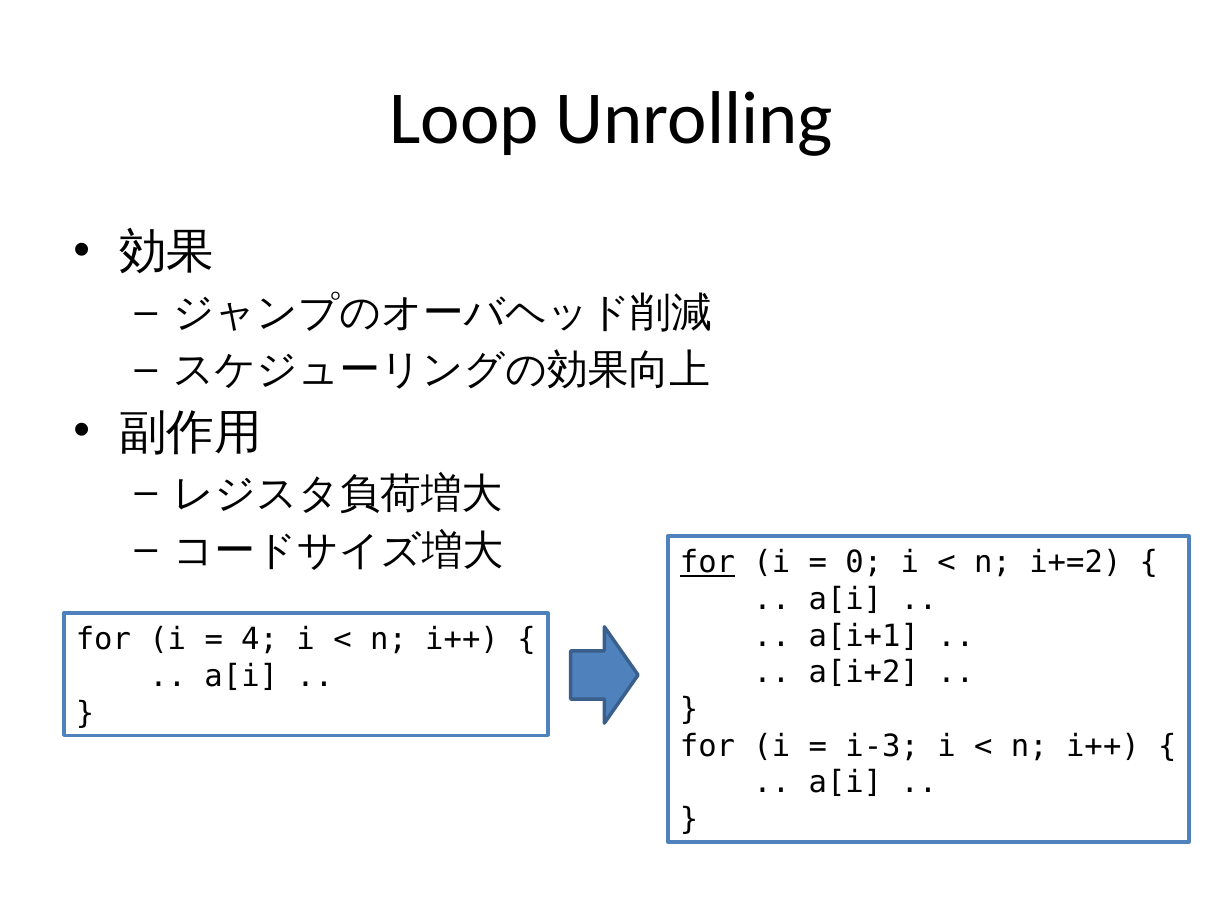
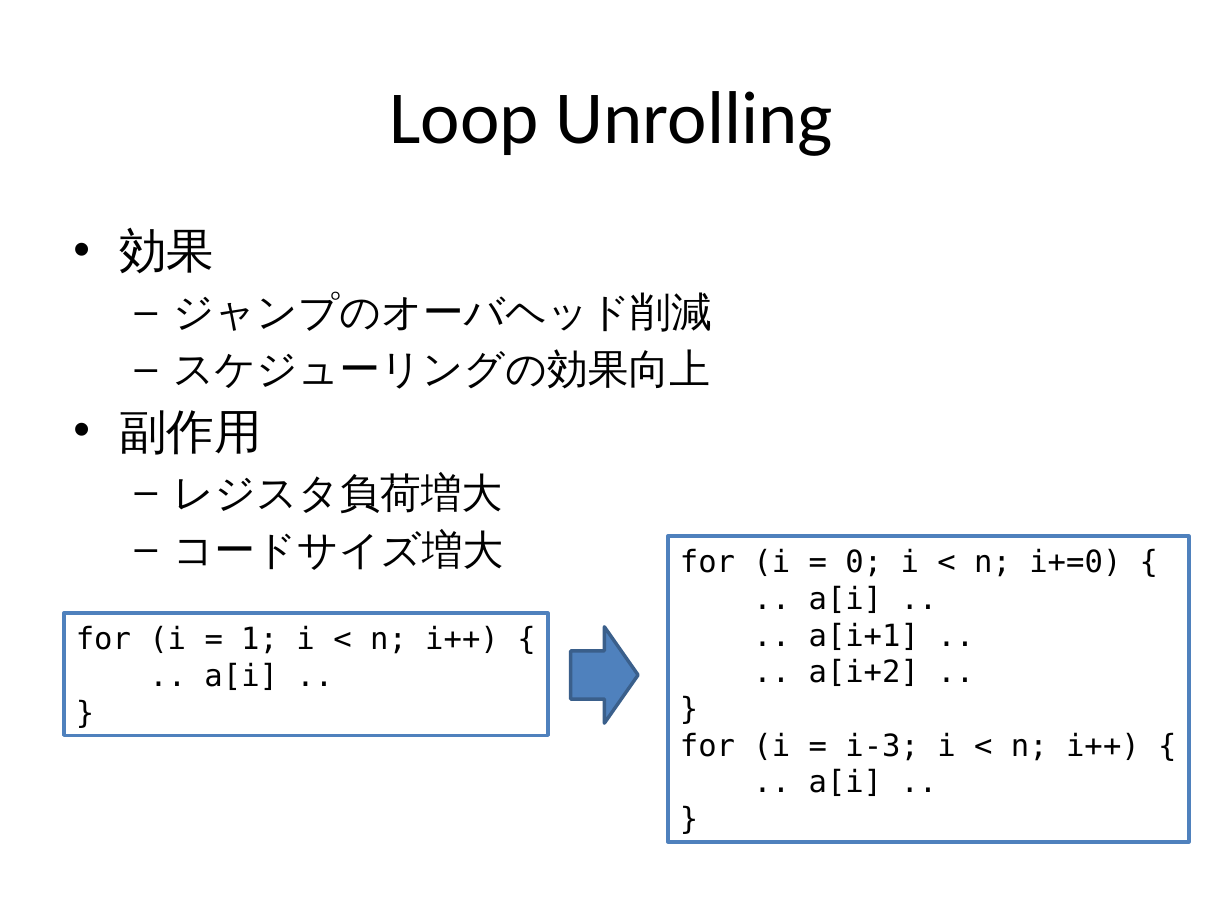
for underline: present -> none (707, 562)
i+=2: i+=2 -> i+=0 (1075, 562)
4: 4 -> 1 (260, 639)
